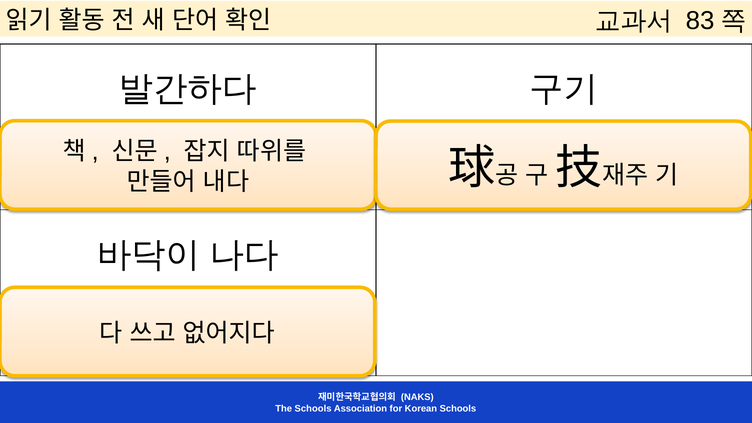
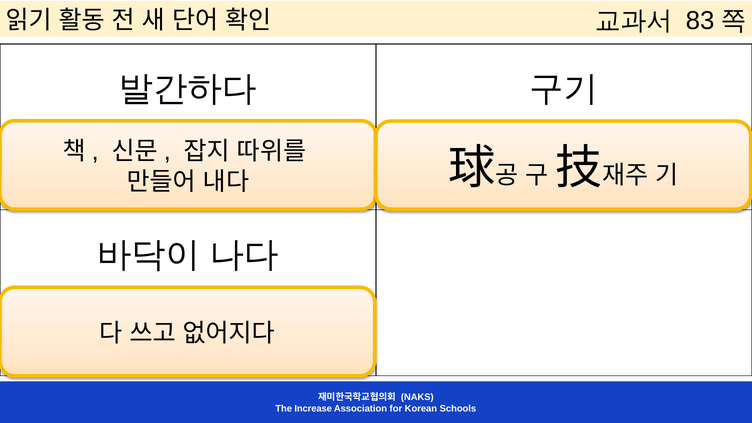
The Schools: Schools -> Increase (313, 408)
